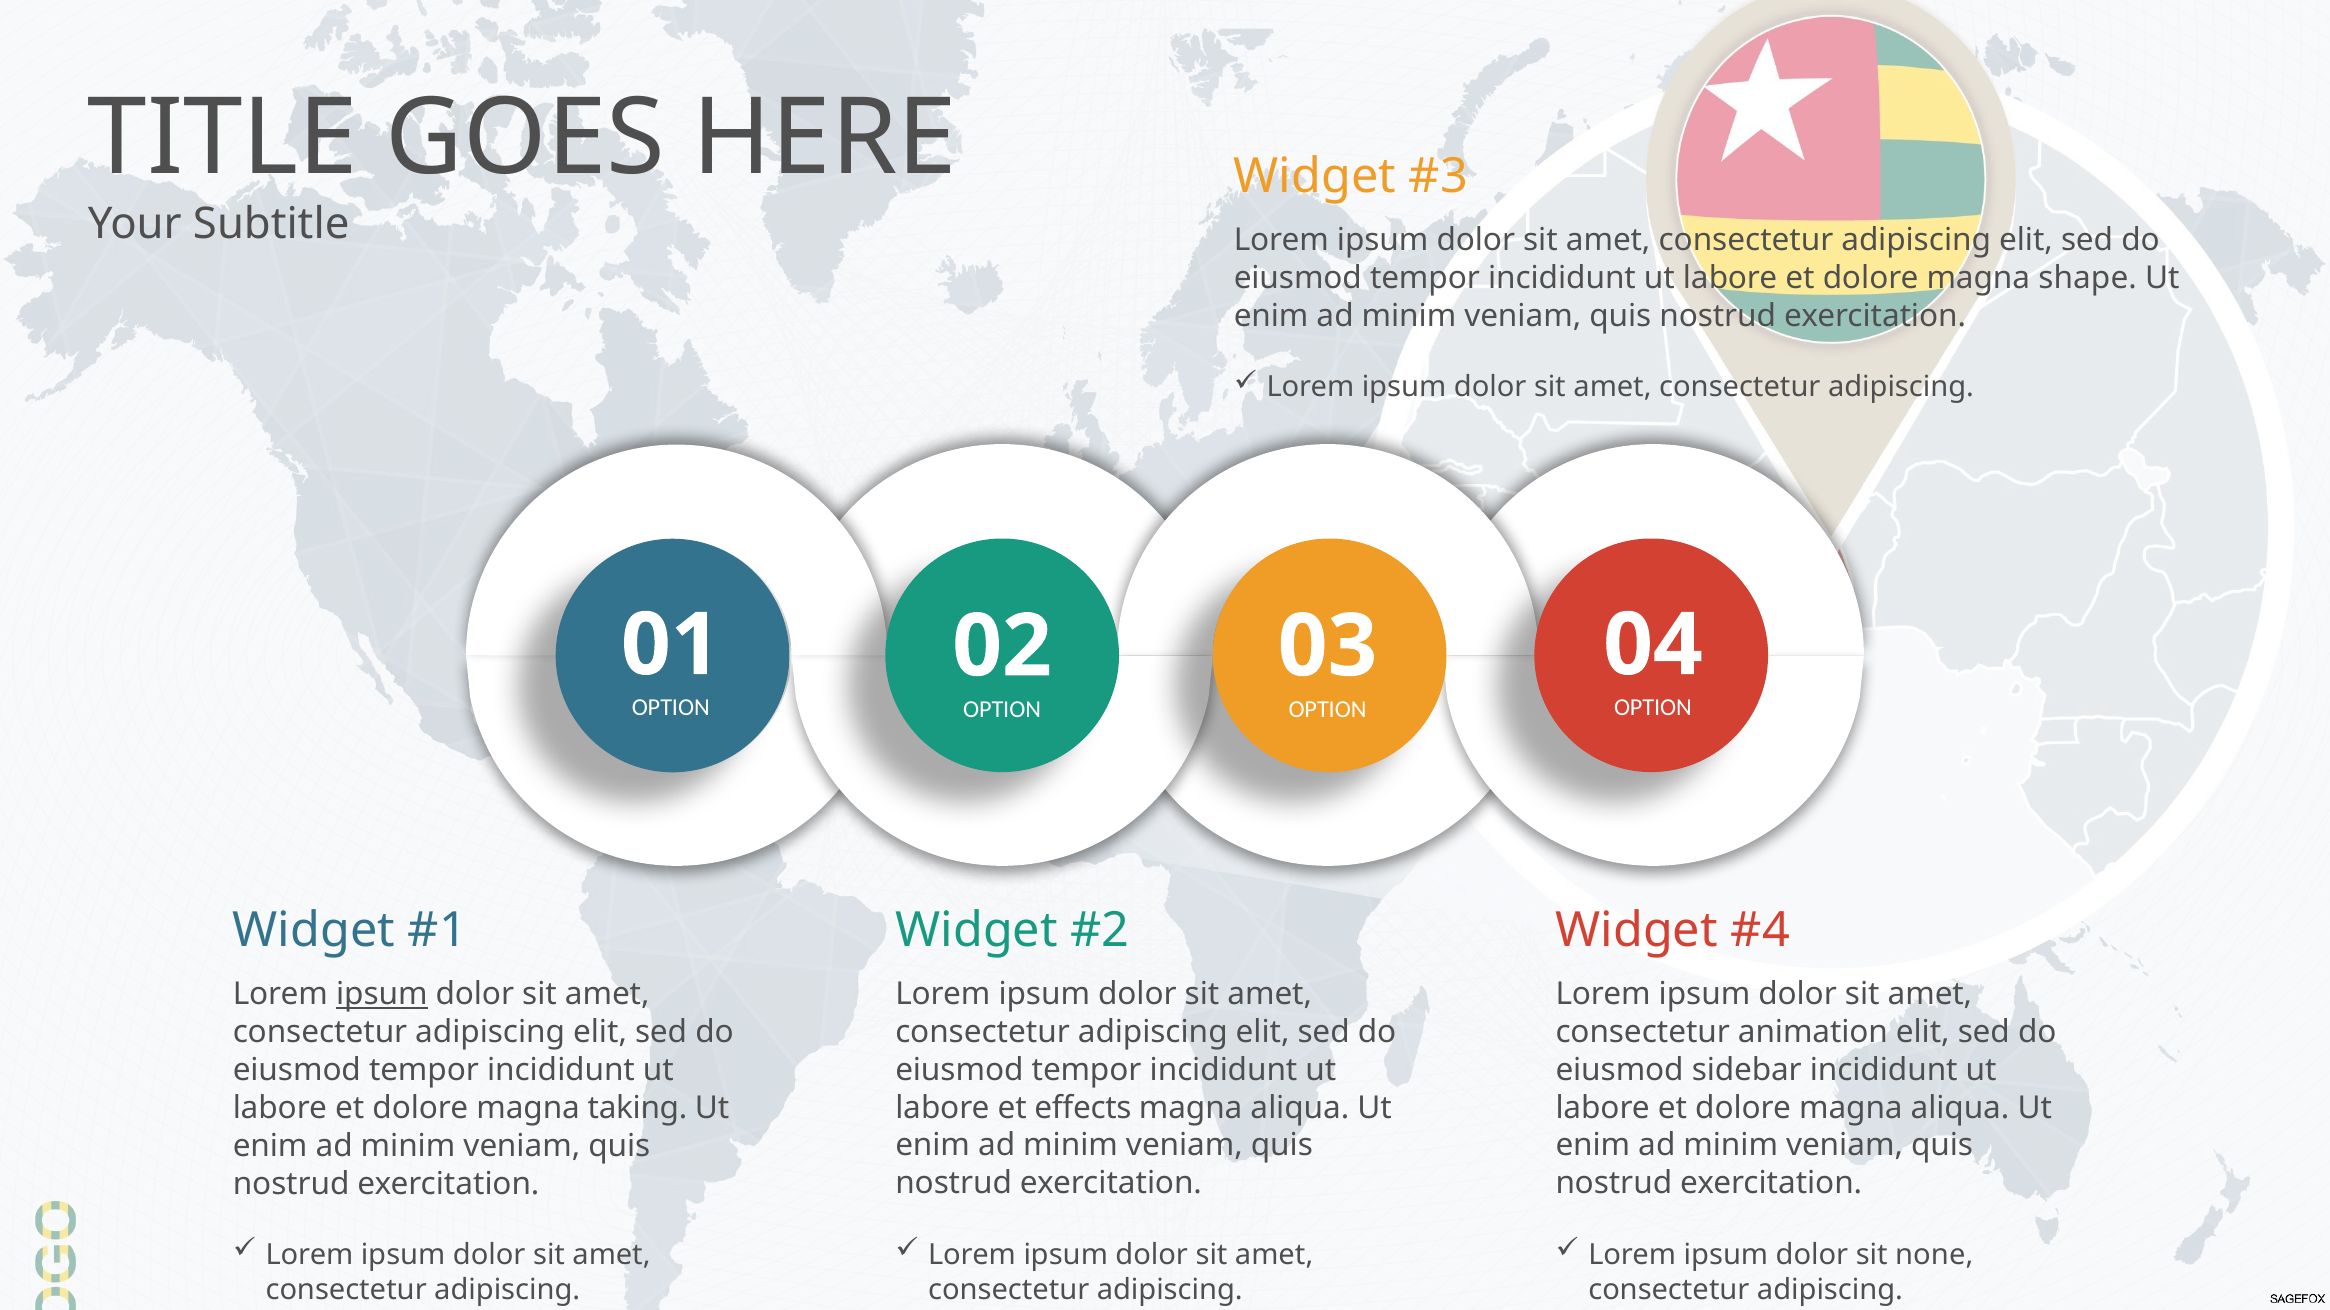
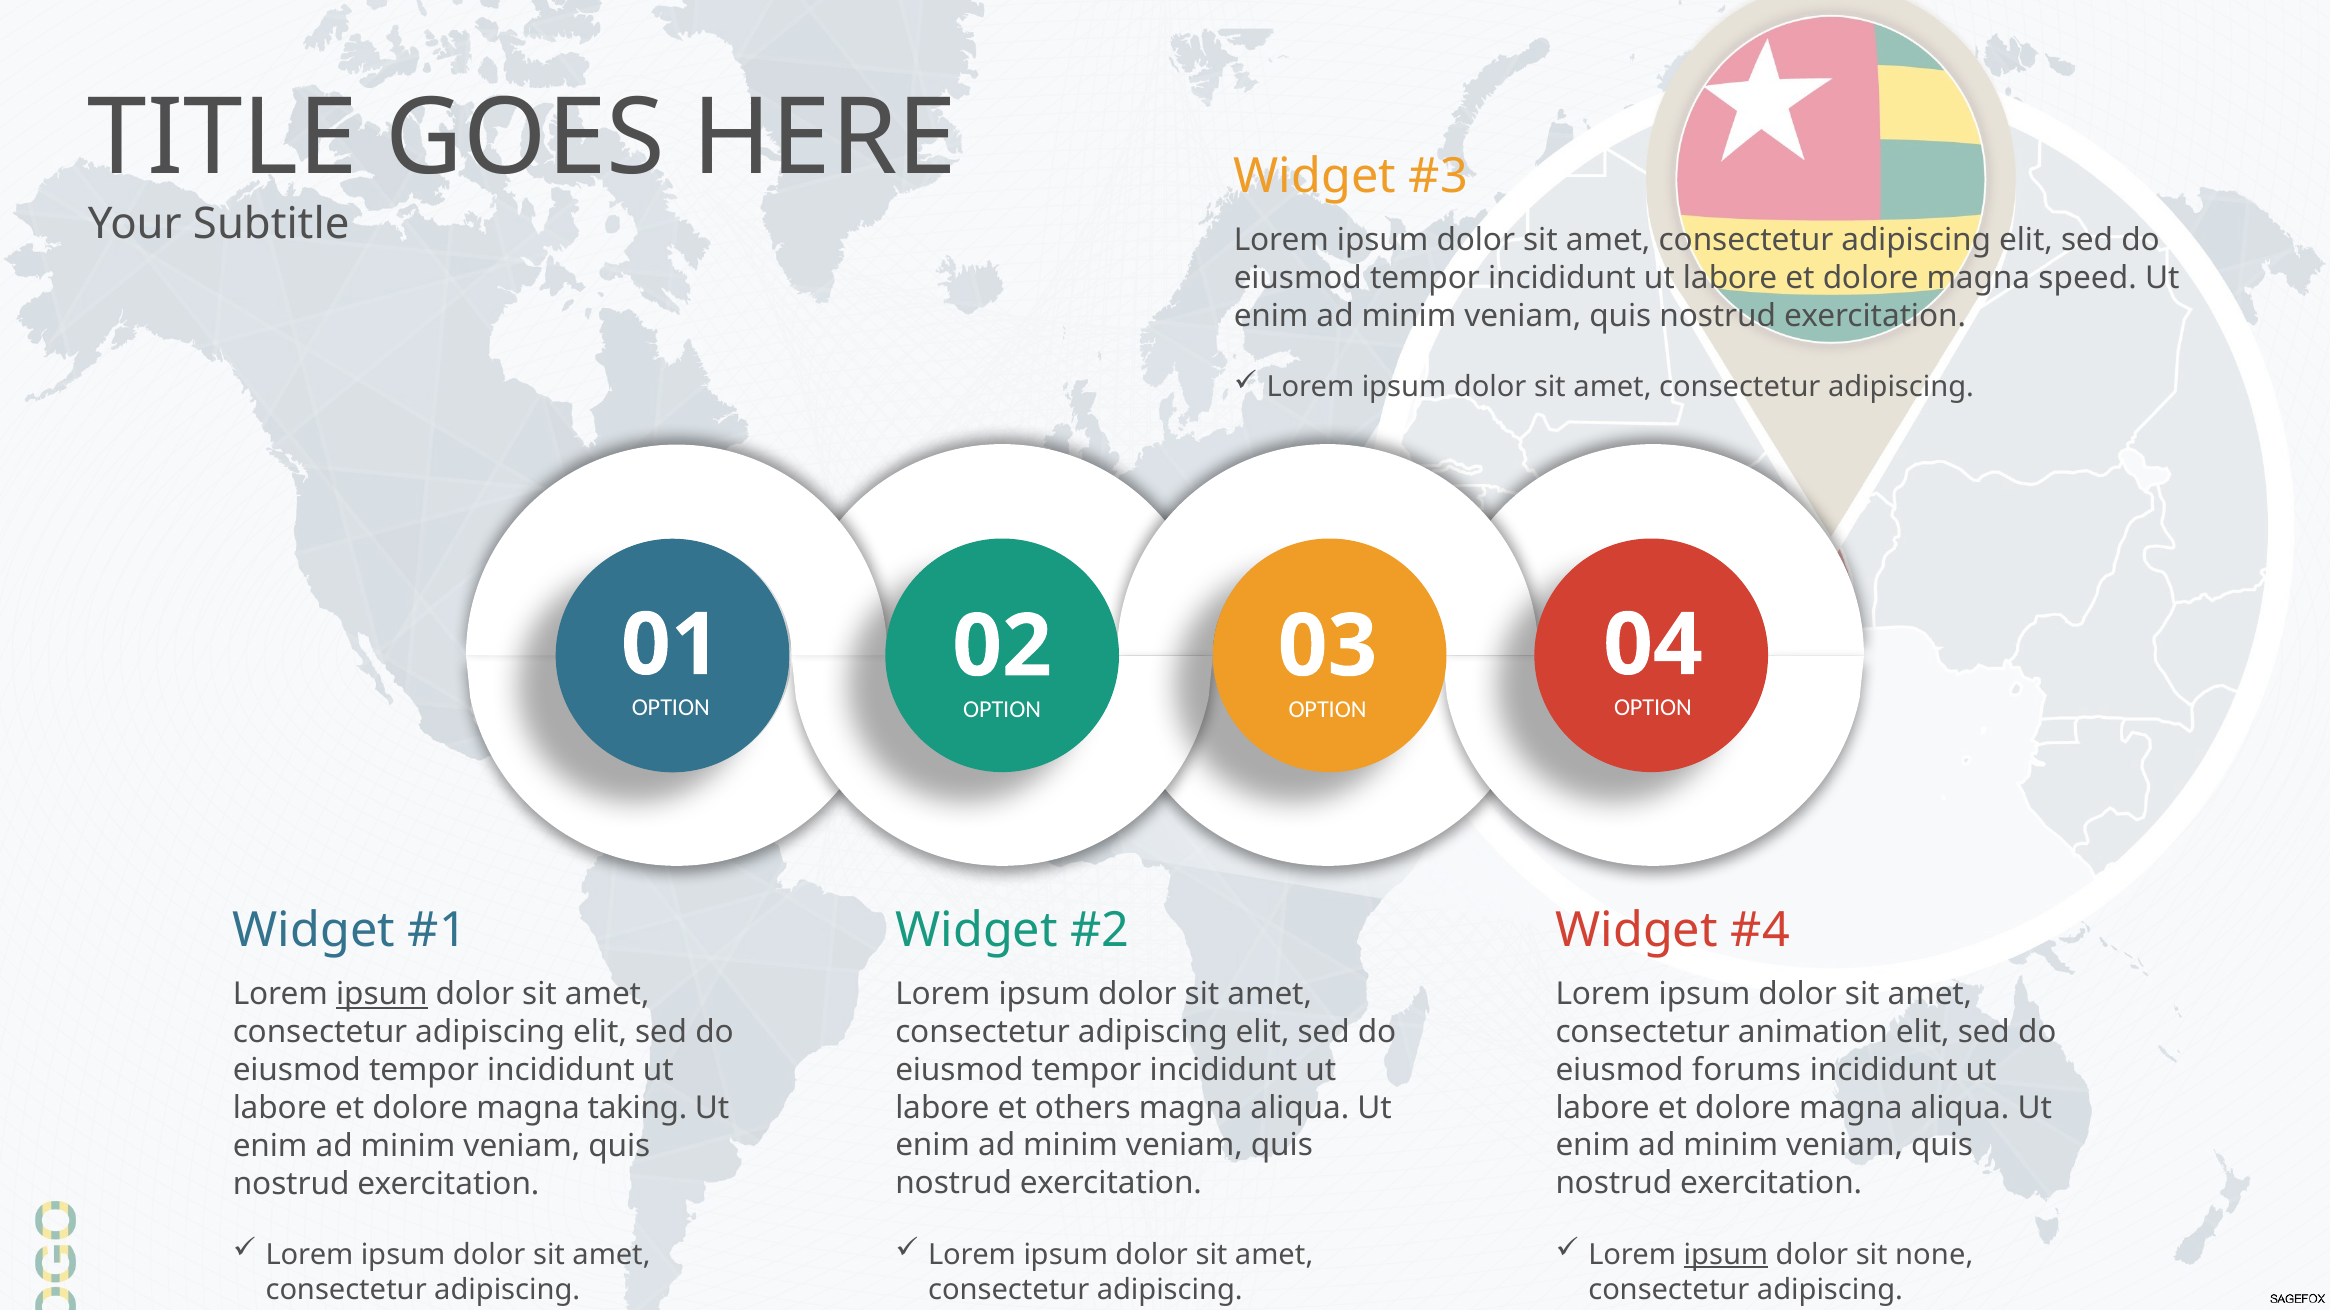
shape: shape -> speed (2088, 278)
sidebar: sidebar -> forums (1747, 1070)
effects: effects -> others (1083, 1108)
ipsum underline: none -> present (1726, 1255)
